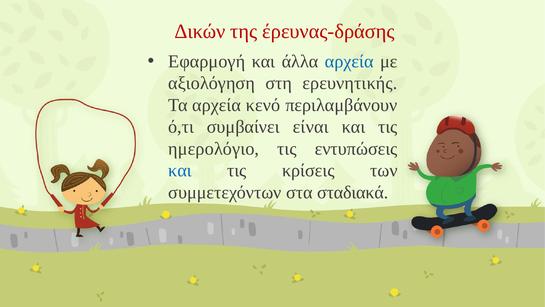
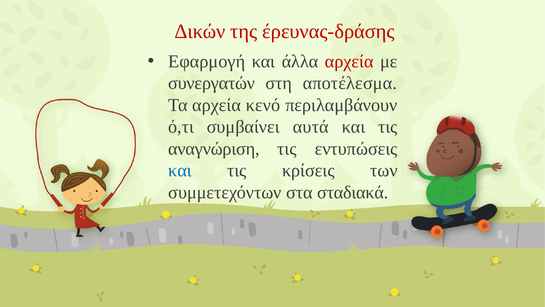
αρχεία colour: blue -> red (349, 61)
αξιολόγηση: αξιολόγηση -> συνεργατών (212, 83)
ερευνητικής: ερευνητικής -> αποτέλεσμα (350, 83)
είναι: είναι -> αυτά (311, 127)
ημερολόγιο: ημερολόγιο -> αναγνώριση (214, 149)
